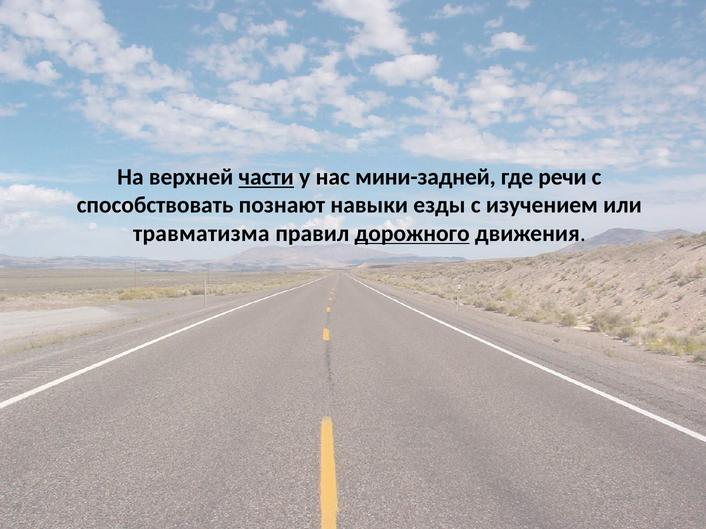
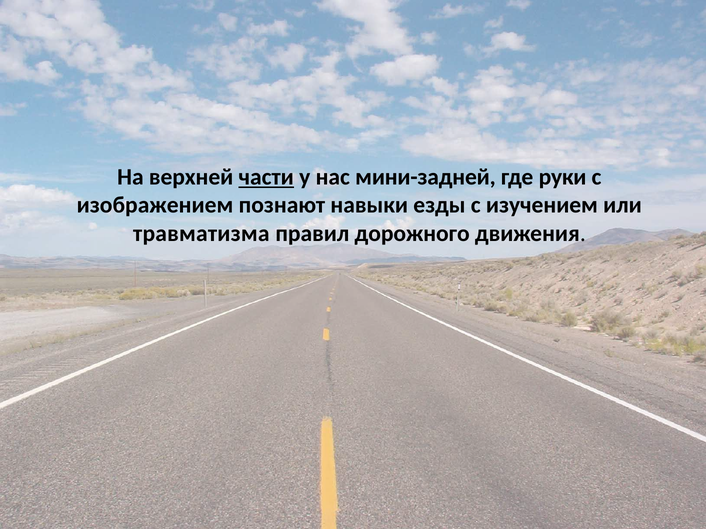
речи: речи -> руки (563, 177)
способствовать: способствовать -> изображением (155, 205)
дорожного underline: present -> none (412, 234)
